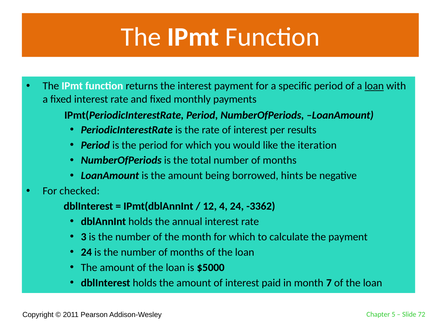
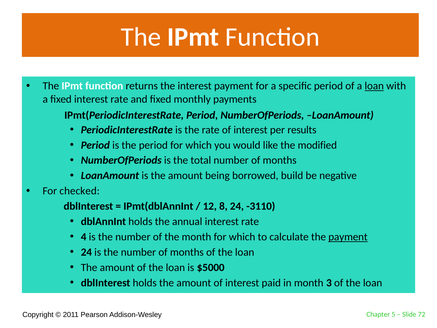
iteration: iteration -> modified (317, 145)
hints: hints -> build (292, 176)
4: 4 -> 8 (223, 206)
-3362: -3362 -> -3110 (261, 206)
3: 3 -> 4 (84, 237)
payment underline: none -> present (348, 237)
7: 7 -> 3 (329, 283)
